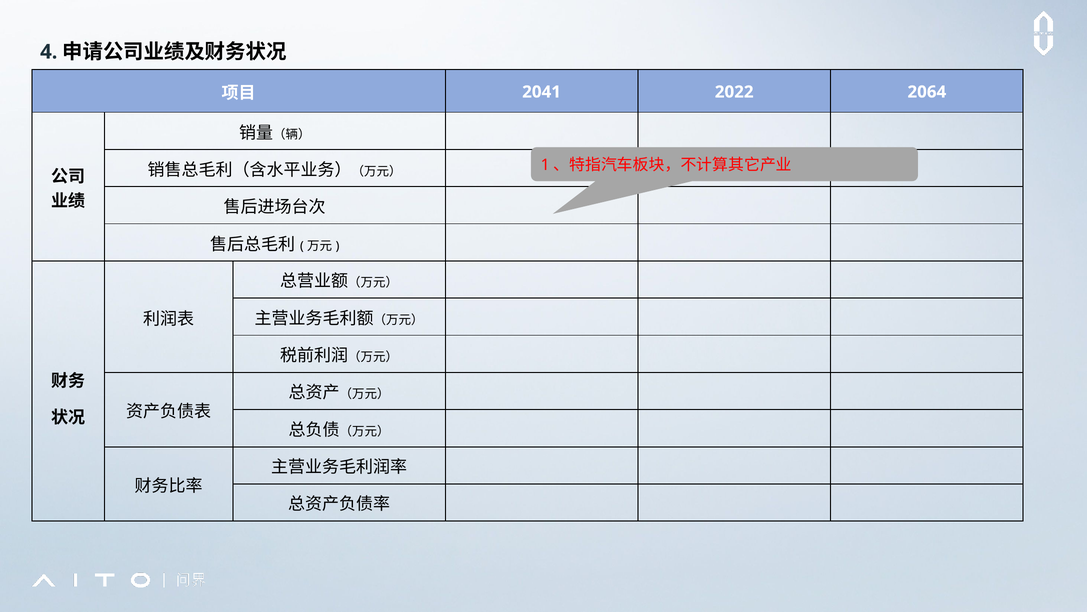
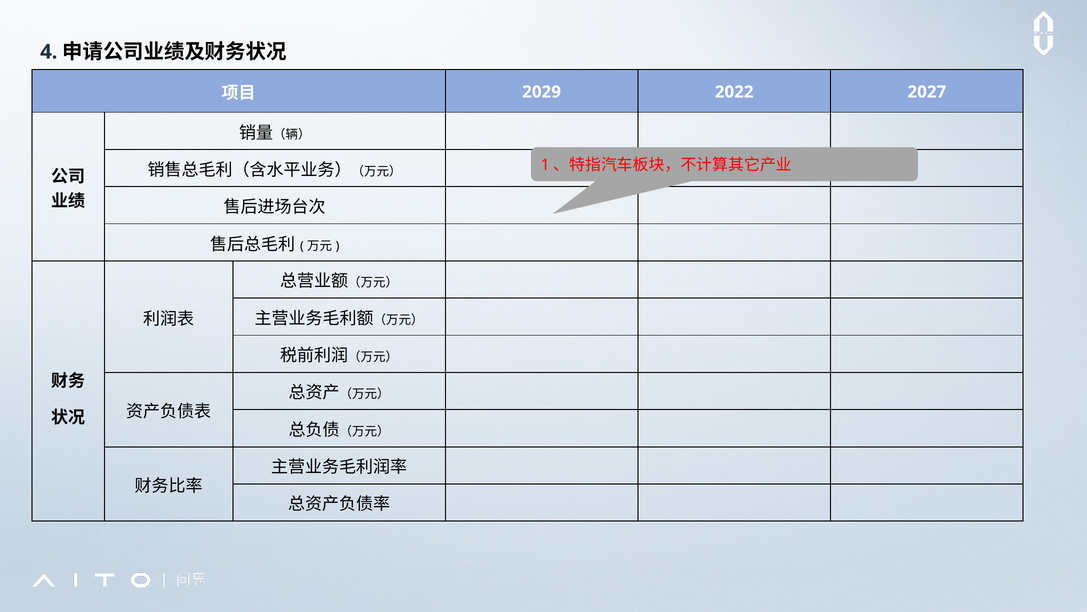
2041: 2041 -> 2029 (542, 92)
2064: 2064 -> 2027 (927, 92)
